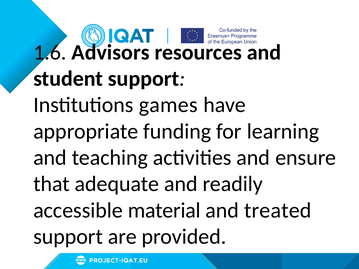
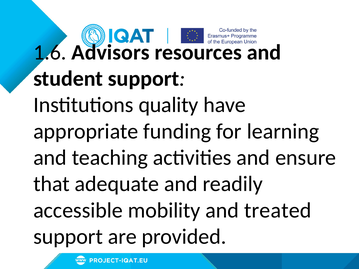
games: games -> quality (168, 105)
material: material -> mobility (164, 211)
